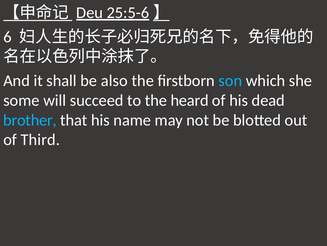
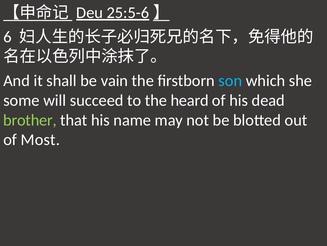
also: also -> vain (114, 81)
brother colour: light blue -> light green (30, 120)
Third: Third -> Most (40, 139)
